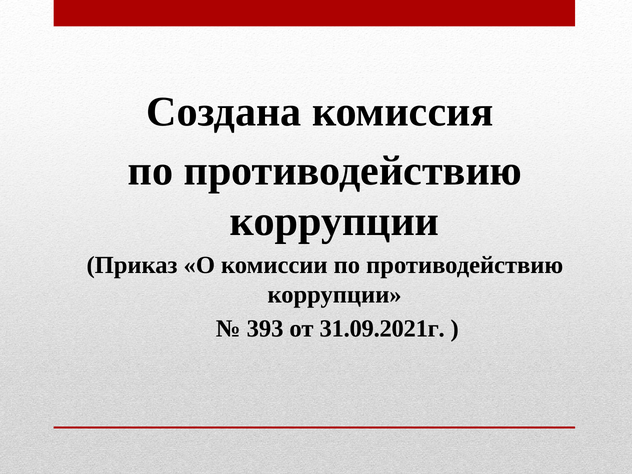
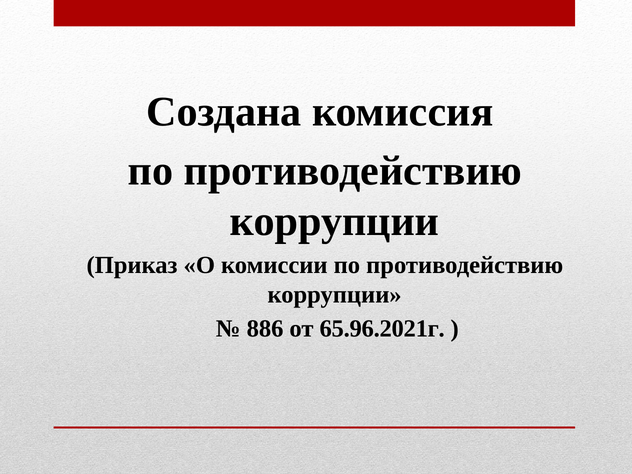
393: 393 -> 886 (265, 329)
31.09.2021г: 31.09.2021г -> 65.96.2021г (382, 329)
